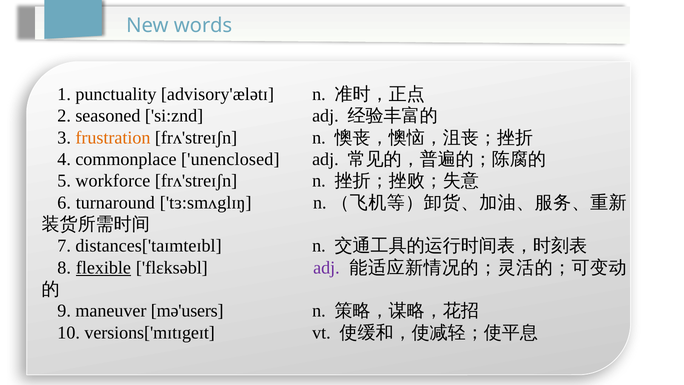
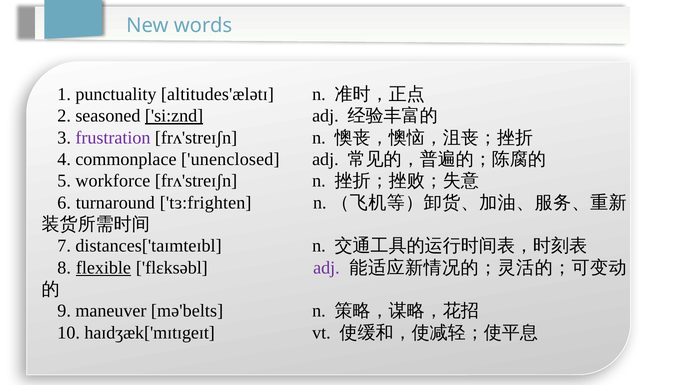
advisory'ælətɪ: advisory'ælətɪ -> altitudes'ælətɪ (217, 94)
si:znd underline: none -> present (174, 116)
frustration colour: orange -> purple (113, 138)
tɜ:smʌglɪŋ: tɜ:smʌglɪŋ -> tɜ:frighten (206, 203)
mə'users: mə'users -> mə'belts (187, 311)
versions['mɪtɪgeɪt: versions['mɪtɪgeɪt -> haɪdʒæk['mɪtɪgeɪt (150, 332)
